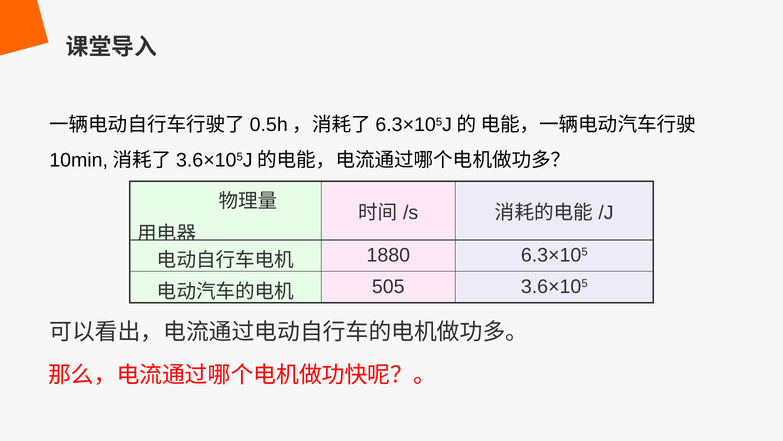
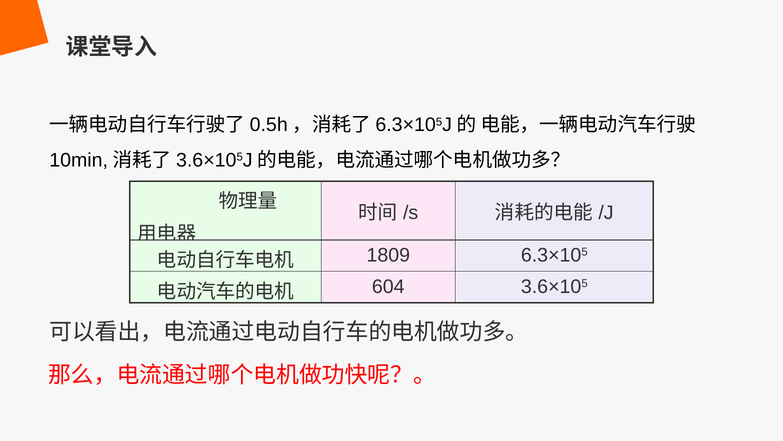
1880: 1880 -> 1809 (388, 255)
505: 505 -> 604 (388, 286)
